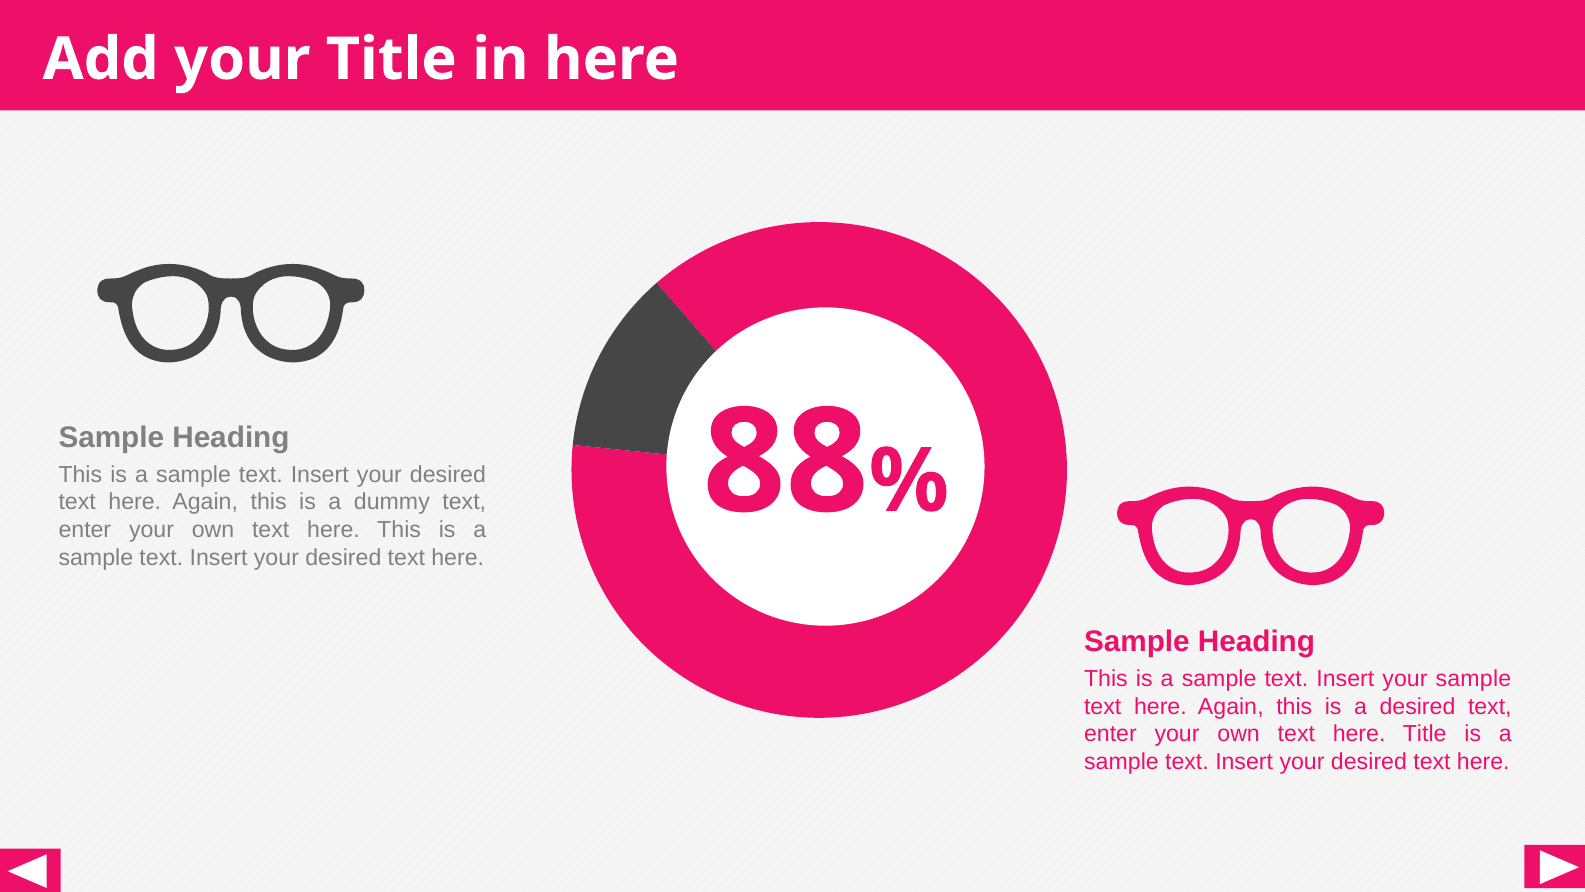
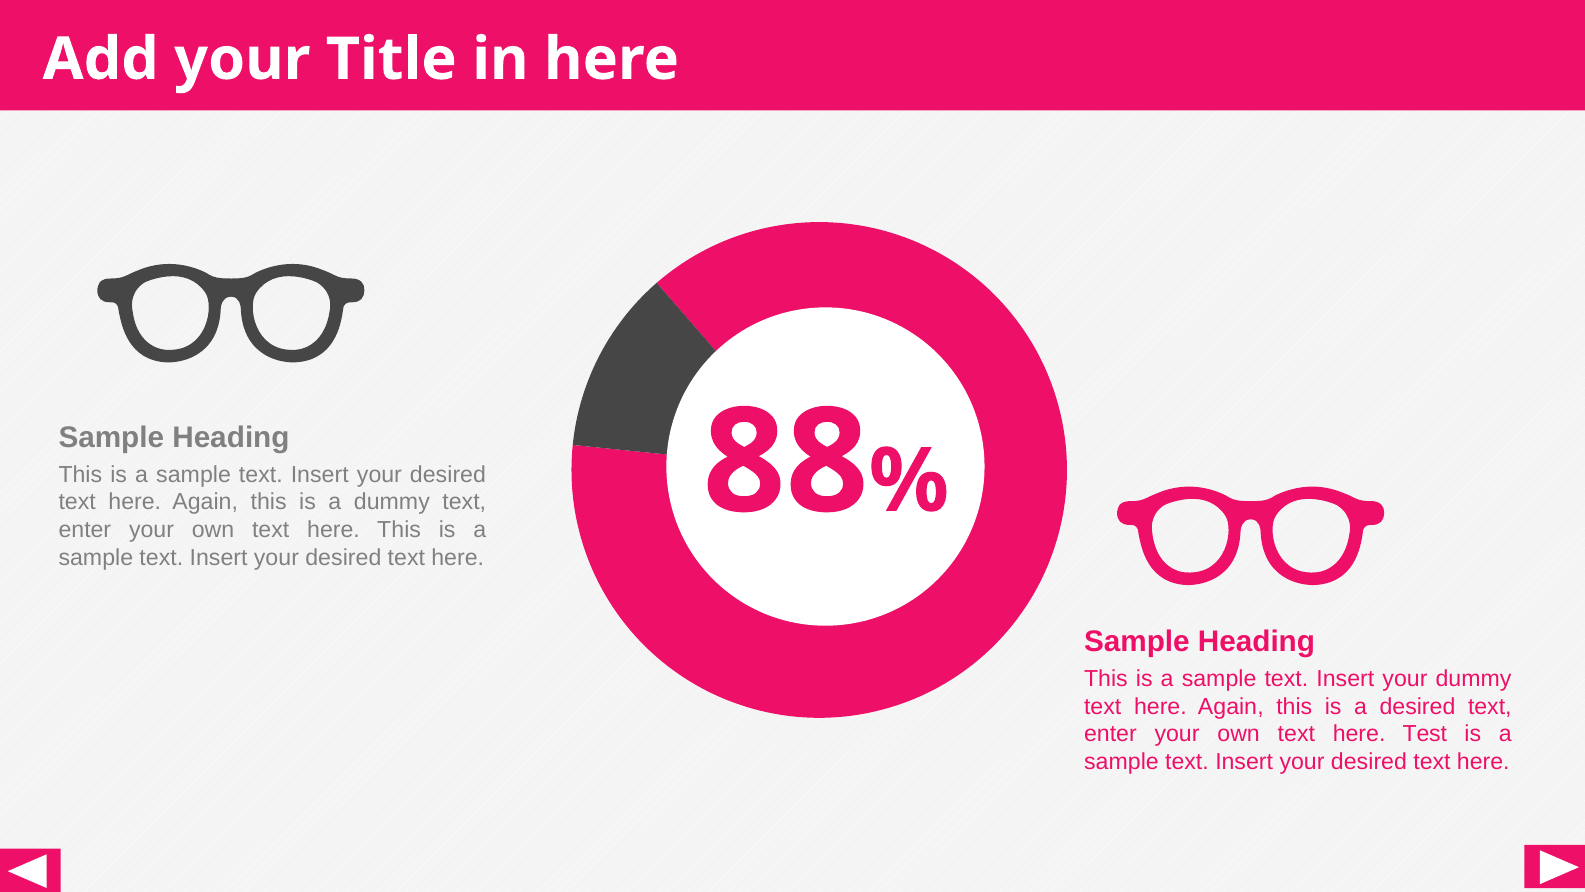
your sample: sample -> dummy (1474, 678)
here Title: Title -> Test (1425, 734)
